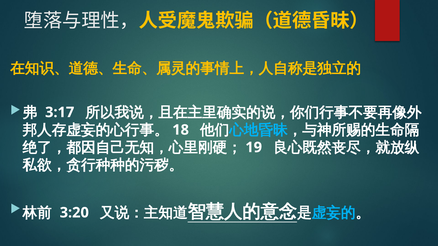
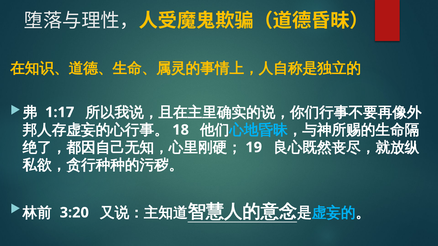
3:17: 3:17 -> 1:17 (60, 112)
